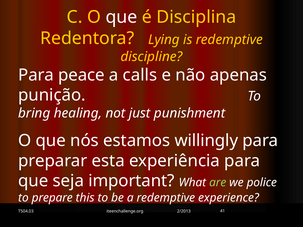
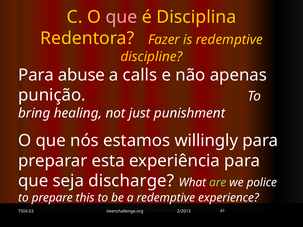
que colour: white -> pink (121, 17)
Lying: Lying -> Fazer (164, 40)
peace: peace -> abuse (81, 75)
important: important -> discharge (131, 181)
